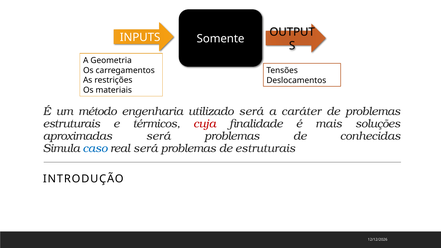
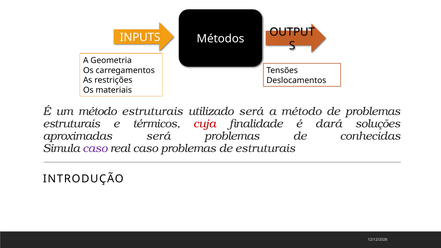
Somente: Somente -> Métodos (220, 39)
método engenharia: engenharia -> estruturais (152, 111)
a caráter: caráter -> método (301, 111)
mais: mais -> dará (329, 124)
caso colour: blue -> purple (95, 149)
real será: será -> caso (146, 149)
